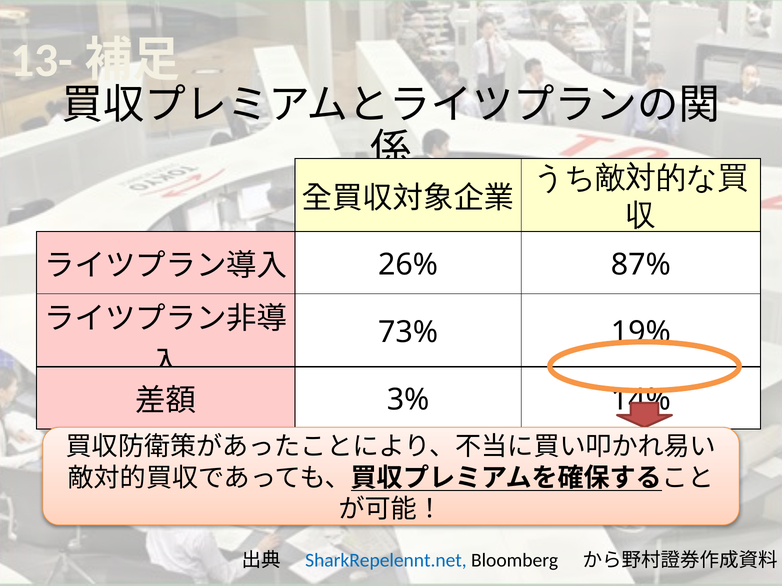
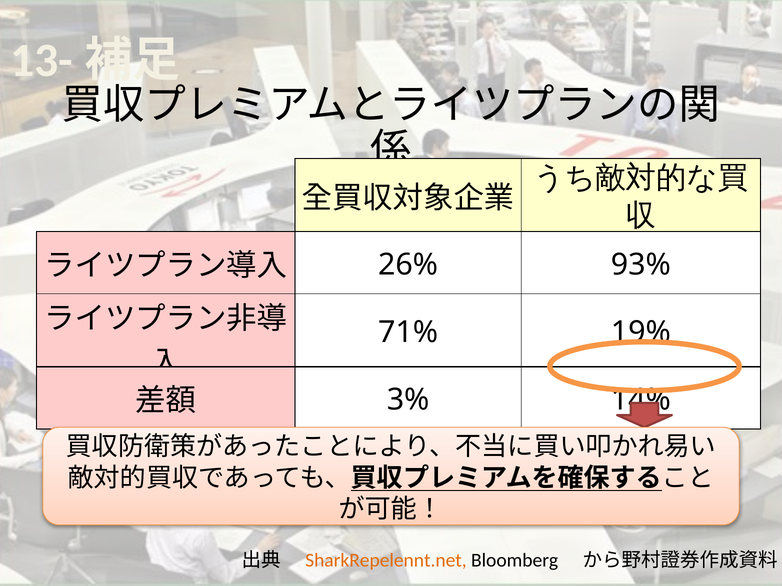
87%: 87% -> 93% (641, 265)
73%: 73% -> 71% (408, 332)
SharkRepelennt.net colour: blue -> orange (386, 561)
